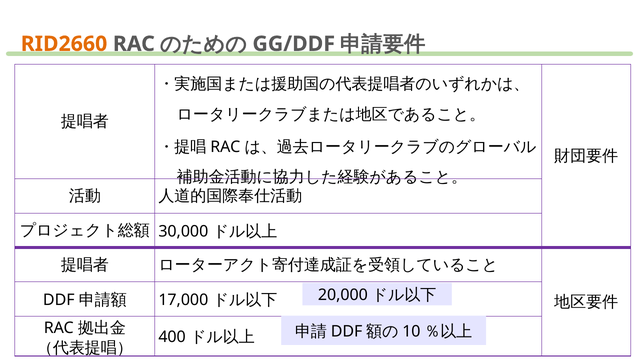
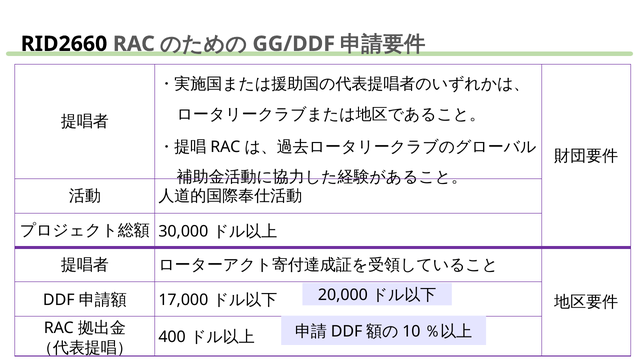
RID2660 colour: orange -> black (64, 44)
